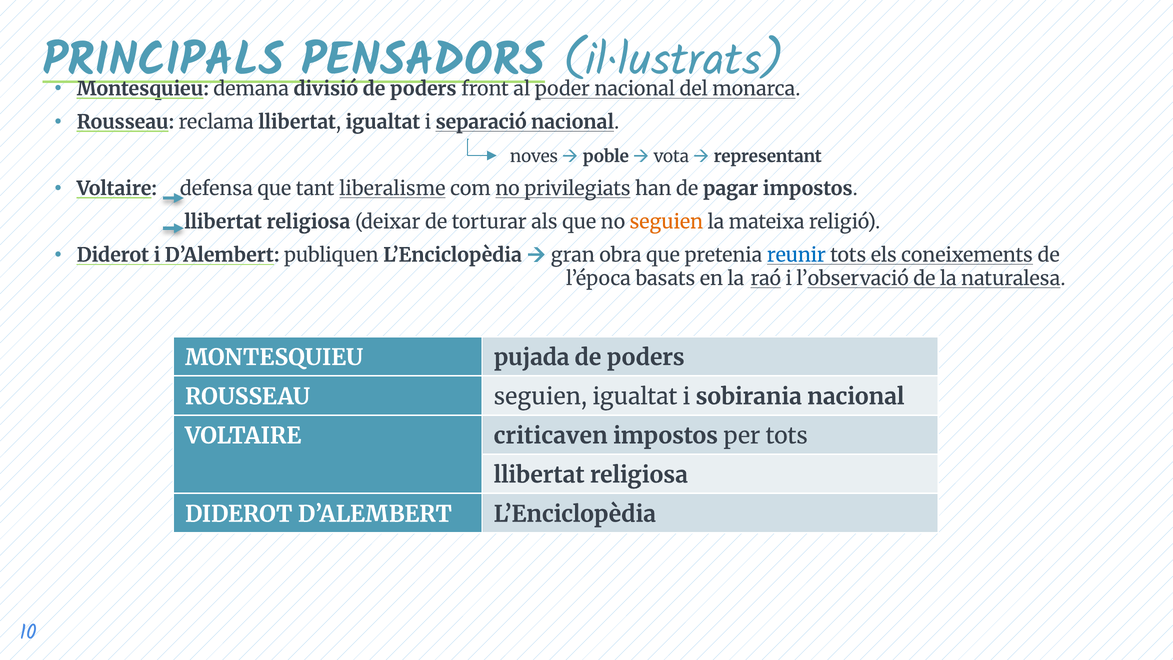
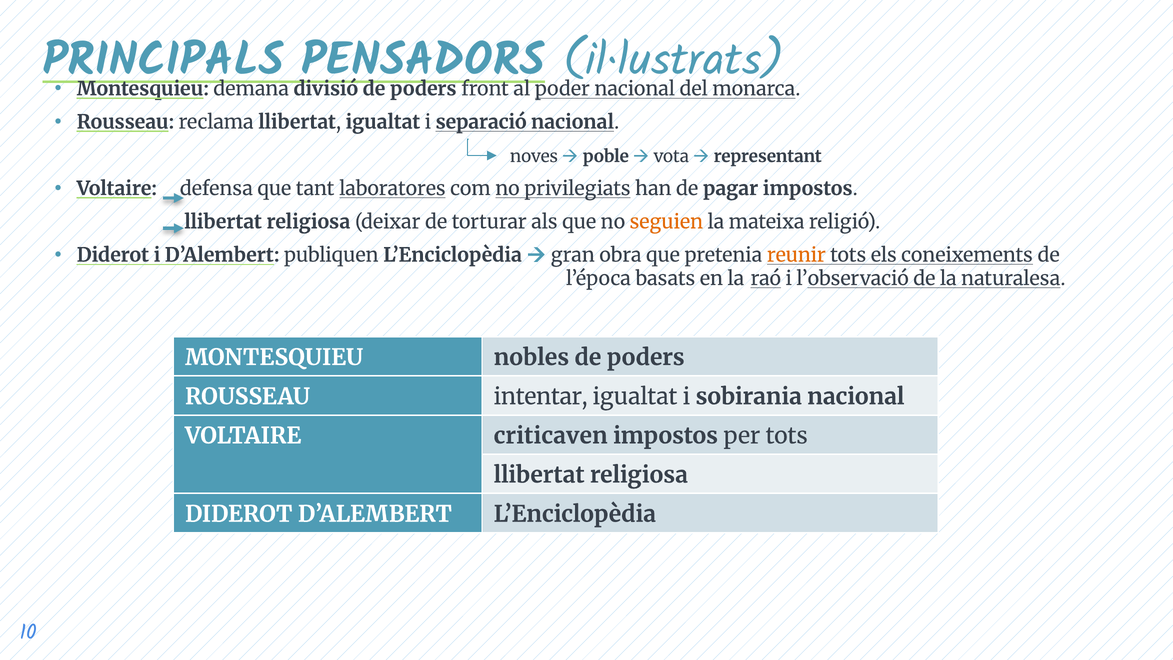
liberalisme: liberalisme -> laboratores (392, 189)
reunir colour: blue -> orange (796, 255)
pujada: pujada -> nobles (531, 357)
ROUSSEAU seguien: seguien -> intentar (541, 397)
